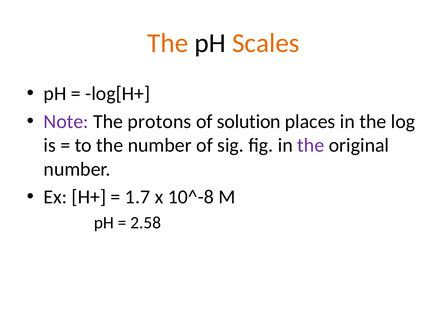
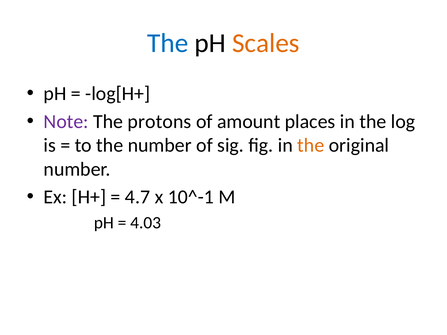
The colour: orange -> blue (168, 43)
solution: solution -> amount (249, 122)
the colour: purple -> orange (311, 145)
1.7: 1.7 -> 4.7 (138, 197)
10^-8: 10^-8 -> 10^-1 (191, 197)
2.58: 2.58 -> 4.03 (146, 223)
